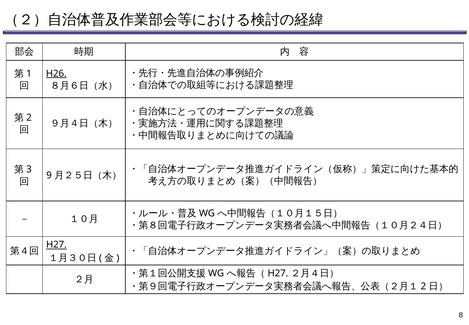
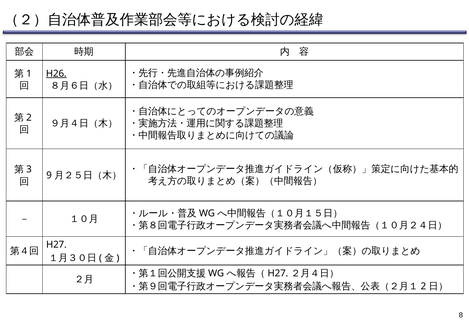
H27 underline: present -> none (56, 245)
